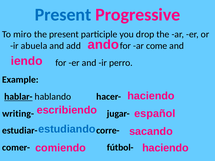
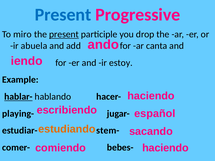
present underline: none -> present (64, 34)
come: come -> canta (157, 46)
perro: perro -> estoy (121, 63)
writing-: writing- -> playing- (18, 114)
estudiando colour: blue -> orange (67, 129)
corre-: corre- -> stem- (108, 131)
fútbol-: fútbol- -> bebes- (120, 148)
